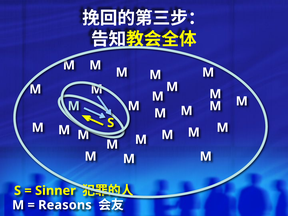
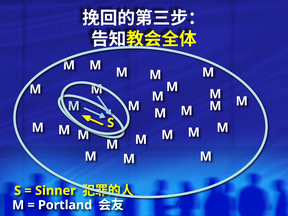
Reasons: Reasons -> Portland (65, 205)
